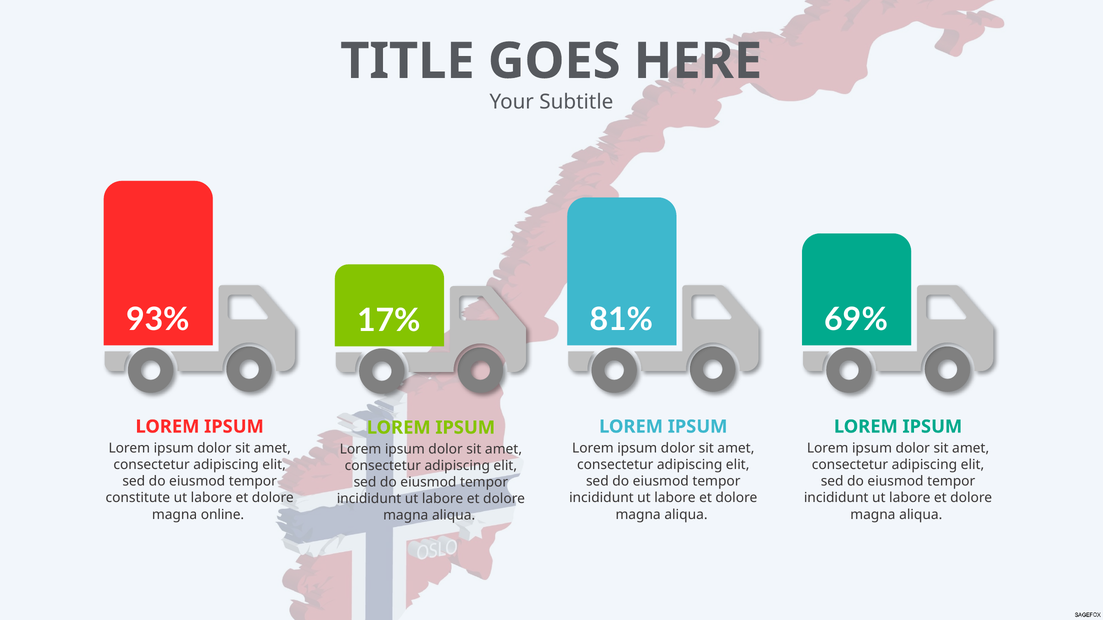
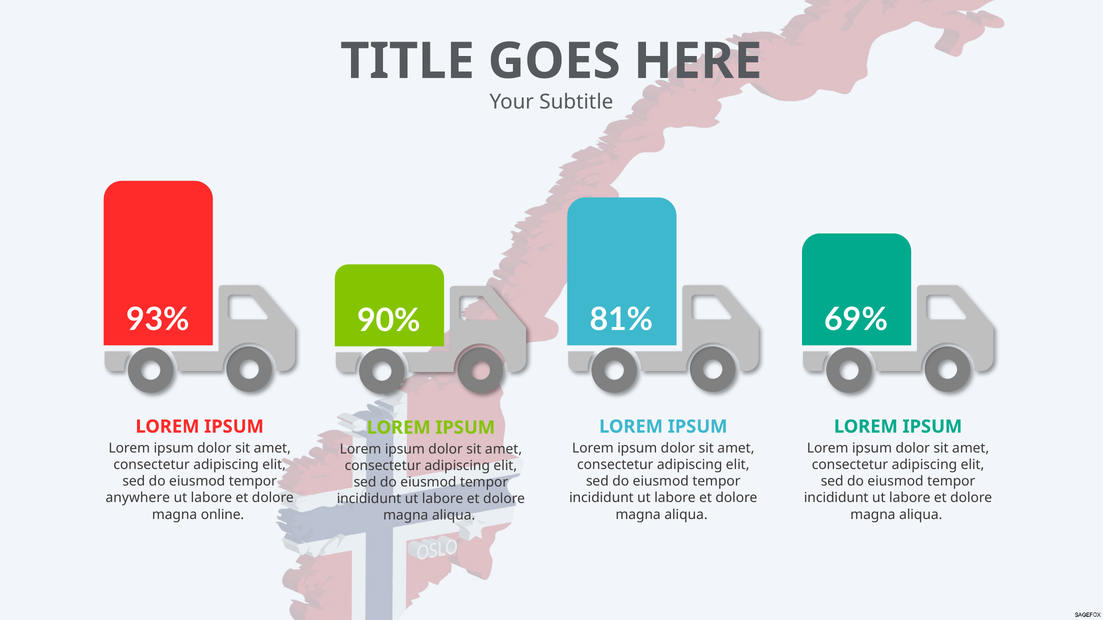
17%: 17% -> 90% (389, 321)
constitute: constitute -> anywhere (138, 498)
